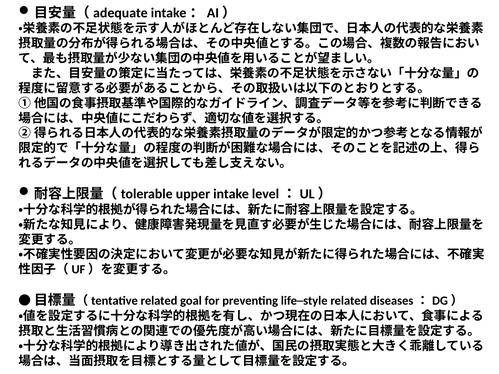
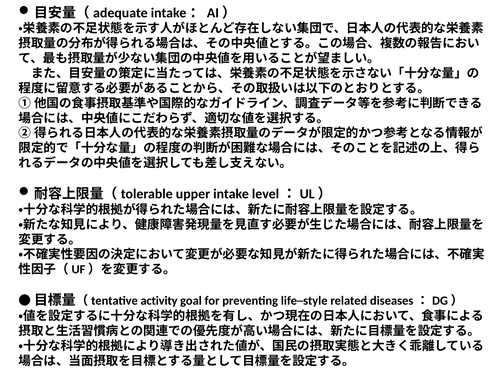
related: related -> activity (159, 301)
